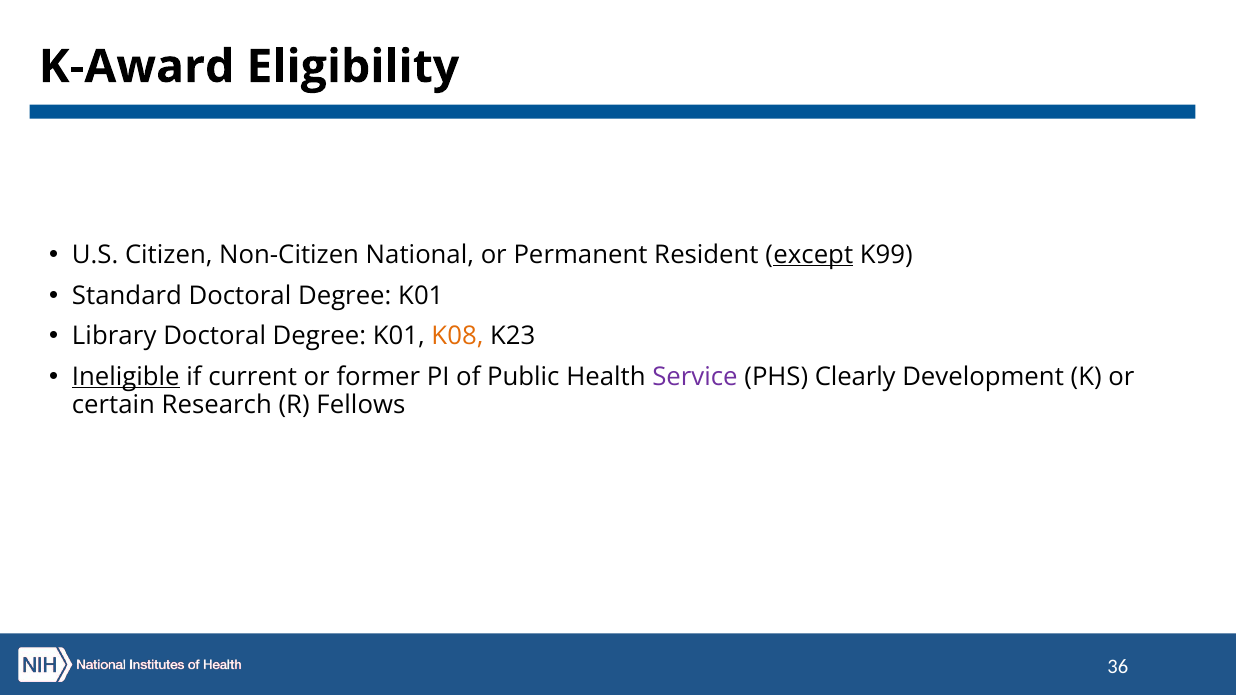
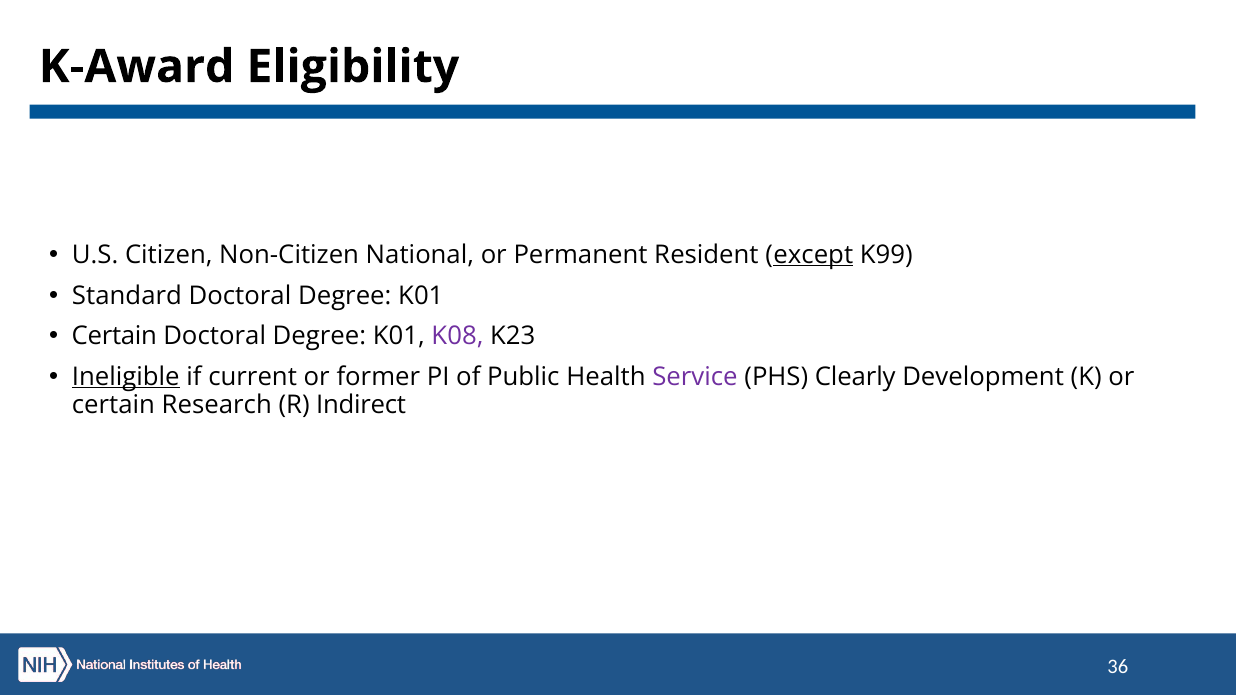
Library: Library -> Certain (114, 336)
K08 colour: orange -> purple (457, 336)
Fellows: Fellows -> Indirect (361, 405)
